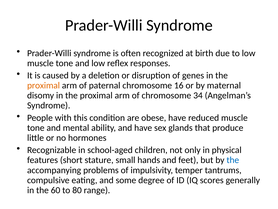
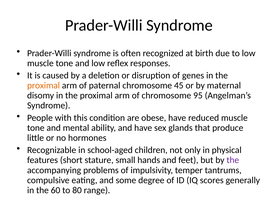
16: 16 -> 45 (179, 85)
34: 34 -> 95 (198, 95)
the colour: blue -> purple (233, 160)
